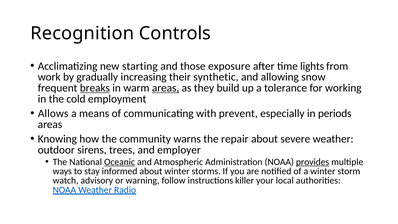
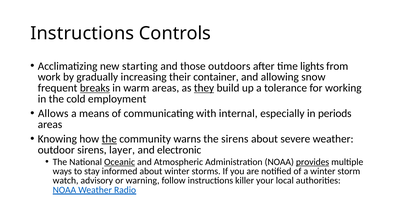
Recognition: Recognition -> Instructions (82, 33)
exposure: exposure -> outdoors (229, 66)
synthetic: synthetic -> container (216, 77)
areas underline: present -> none (166, 88)
they underline: none -> present (204, 88)
prevent: prevent -> internal (238, 113)
the underline: none -> present (109, 139)
the repair: repair -> sirens (235, 139)
trees: trees -> layer (122, 150)
employer: employer -> electronic (179, 150)
